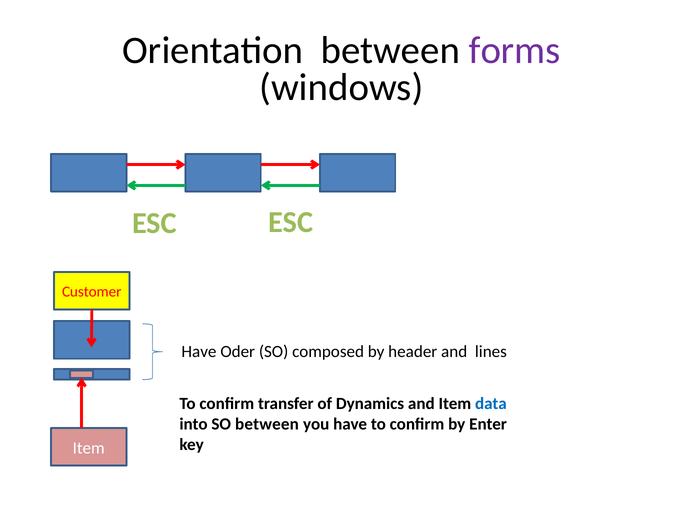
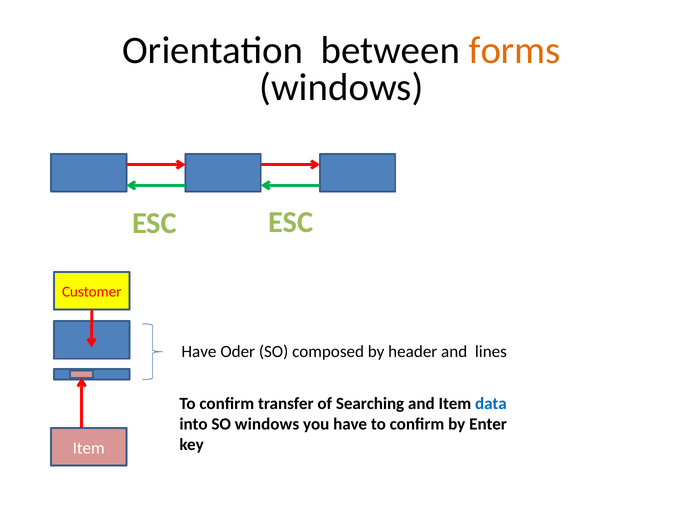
forms colour: purple -> orange (515, 50)
Dynamics: Dynamics -> Searching (370, 404)
SO between: between -> windows (267, 424)
